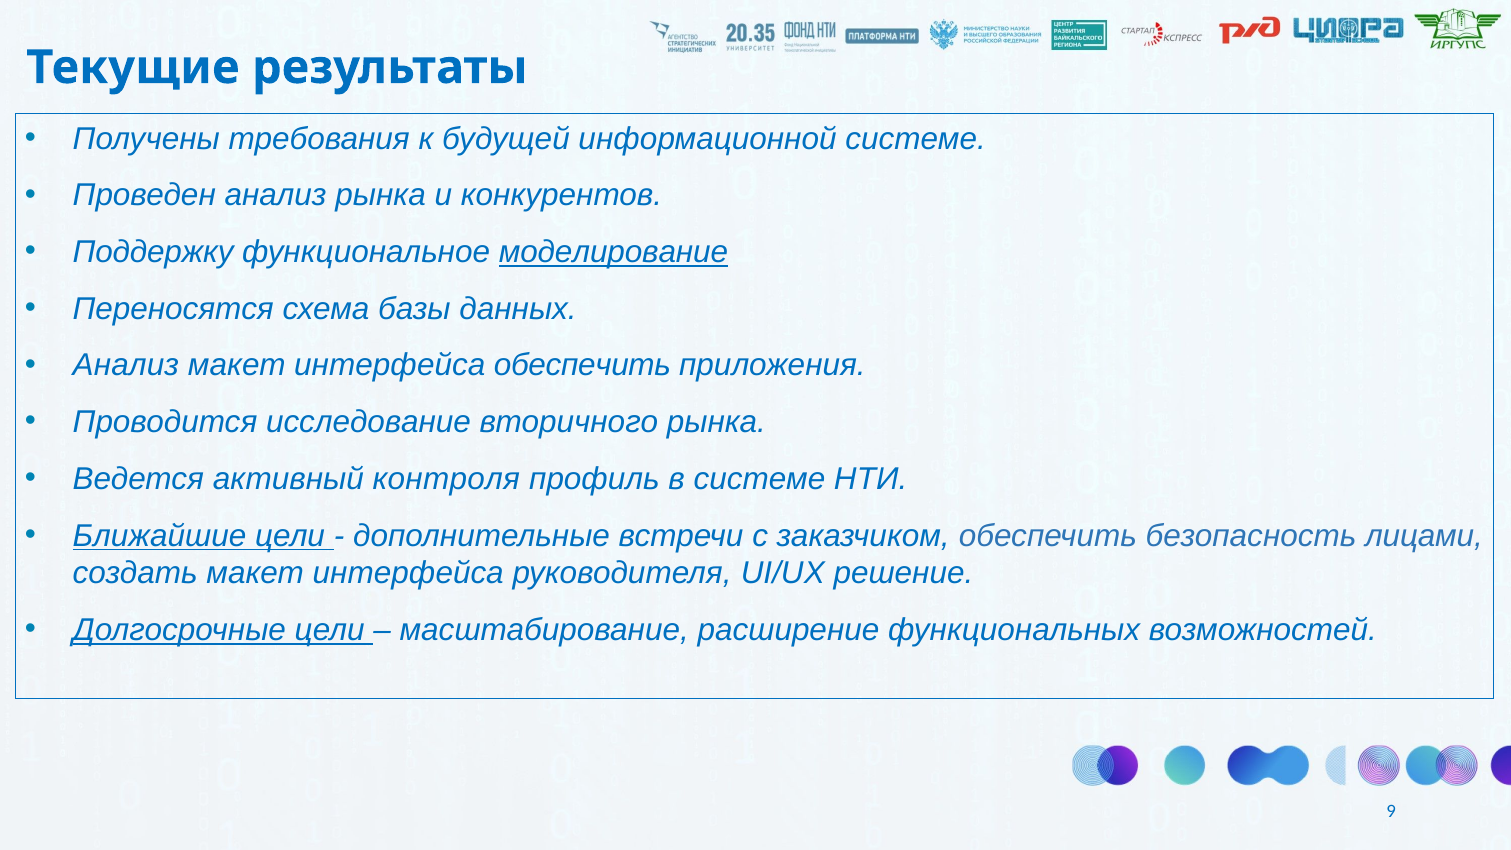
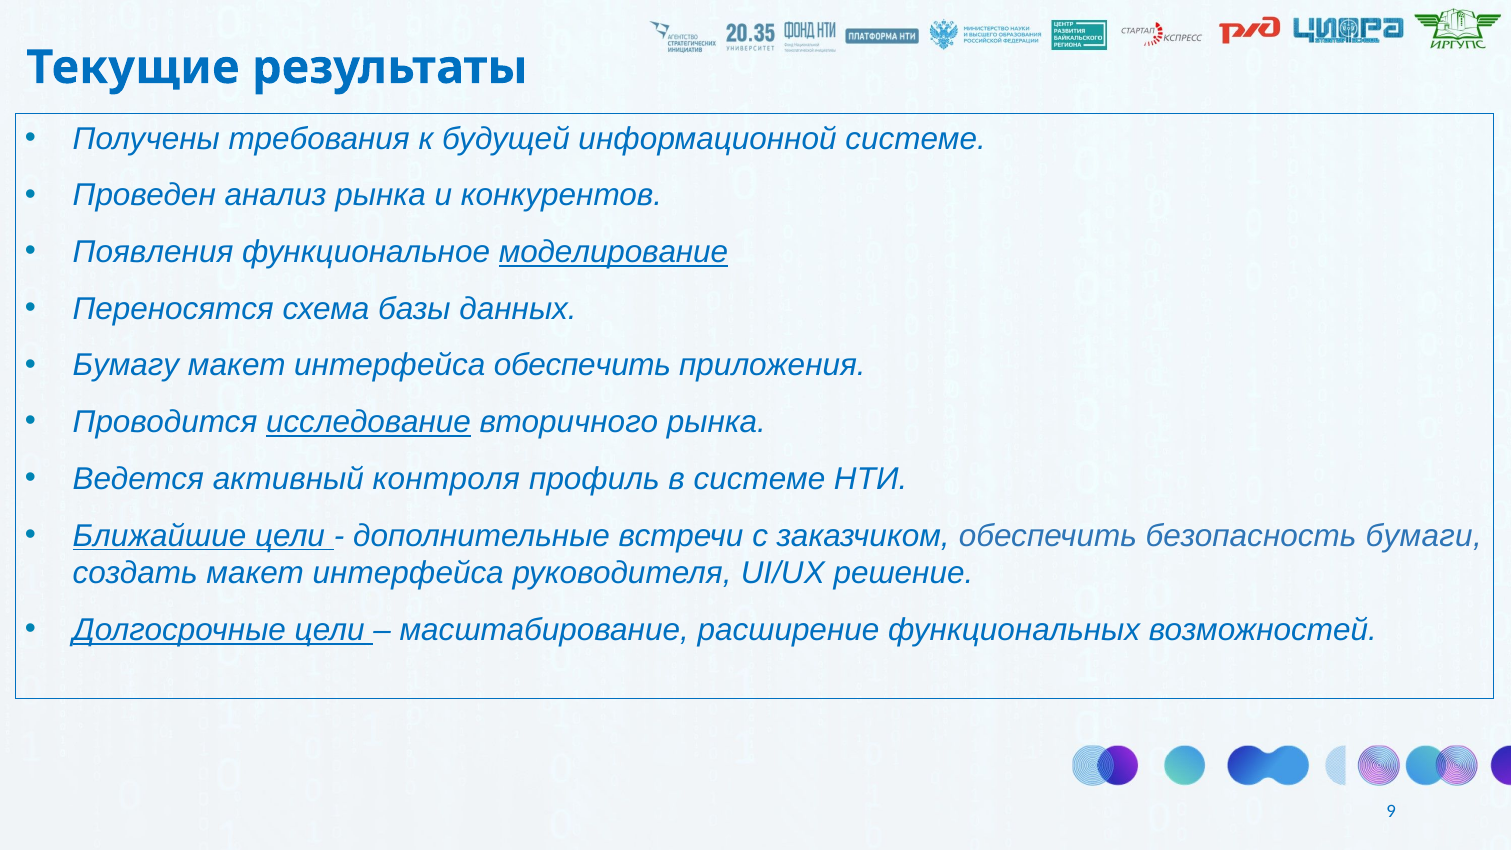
Поддержку: Поддержку -> Появления (153, 252)
Анализ: Анализ -> Бумагу (126, 365)
исследование underline: none -> present (368, 422)
лицами: лицами -> бумаги (1424, 536)
